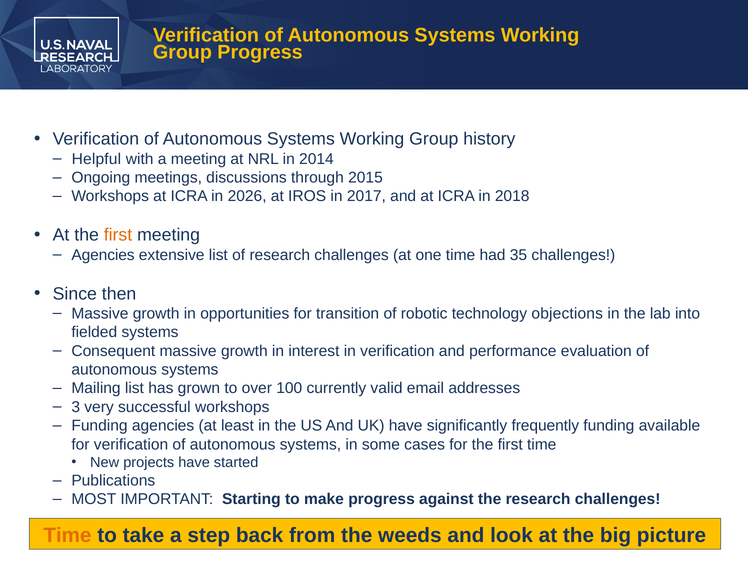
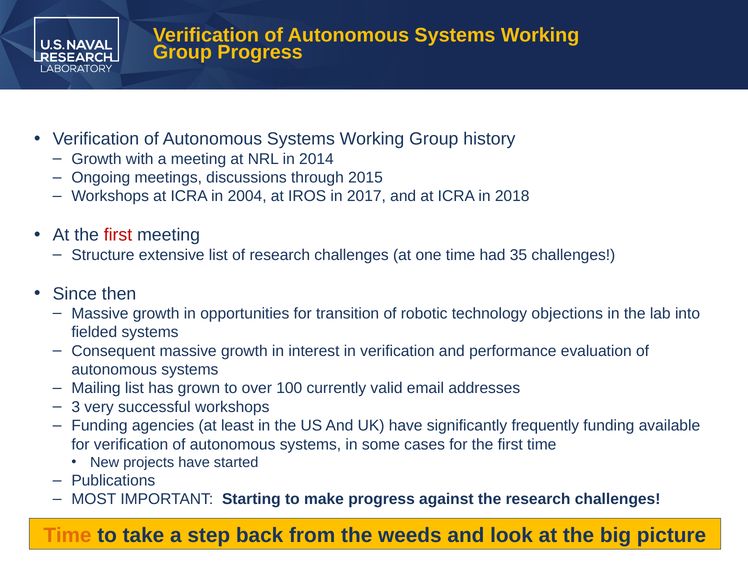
Helpful: Helpful -> Growth (96, 159)
2026: 2026 -> 2004 (247, 196)
first colour: orange -> red (118, 235)
Agencies: Agencies -> Structure (103, 255)
